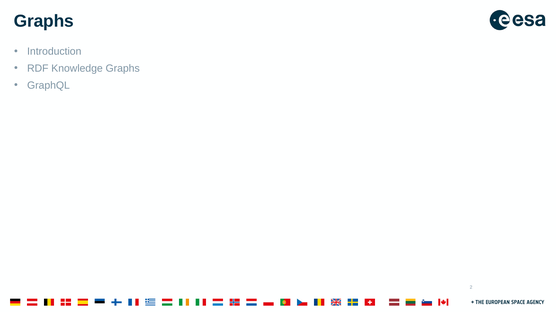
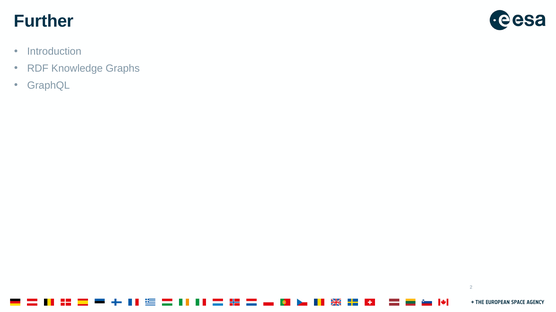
Graphs: Graphs -> Further (44, 21)
